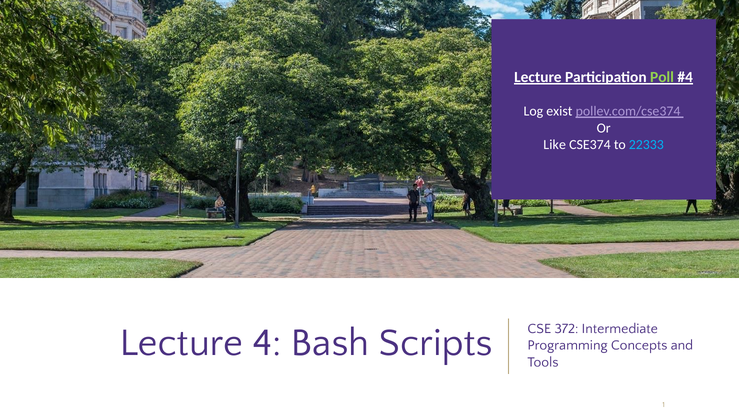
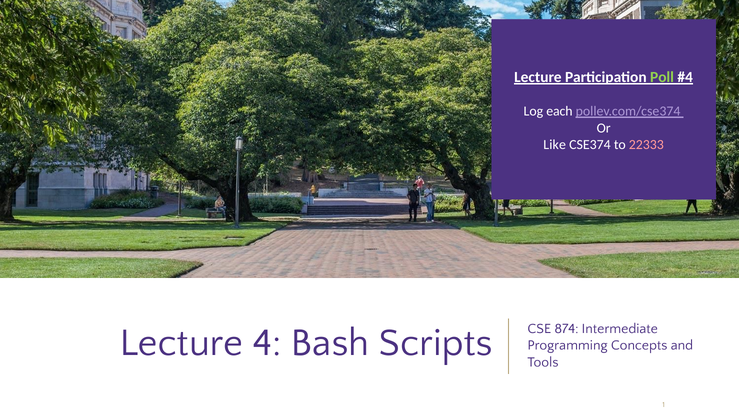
exist: exist -> each (559, 111)
22333 colour: light blue -> pink (646, 145)
372: 372 -> 874 (566, 329)
